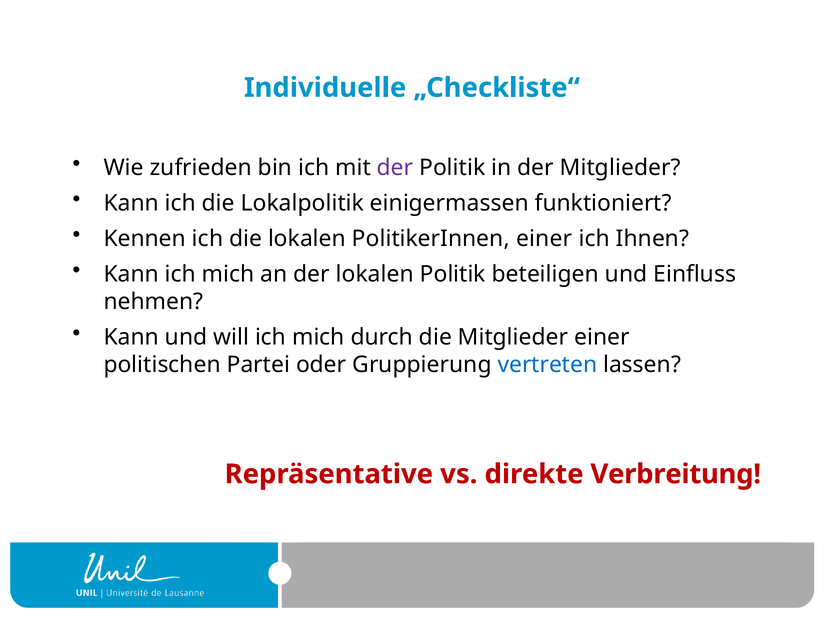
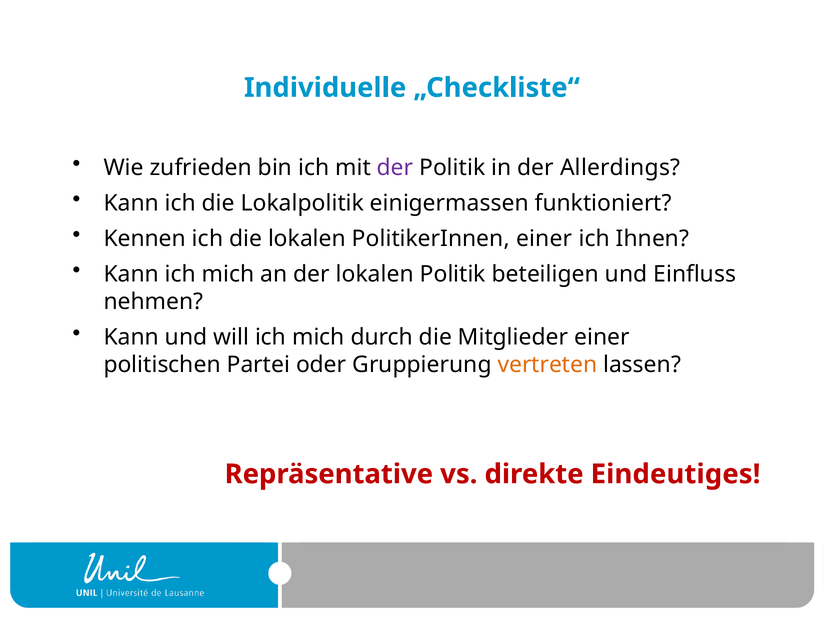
der Mitglieder: Mitglieder -> Allerdings (620, 168)
vertreten colour: blue -> orange (547, 364)
Verbreitung: Verbreitung -> Eindeutiges (676, 474)
